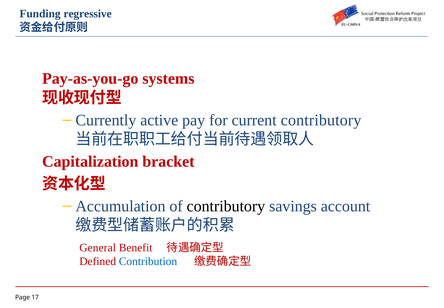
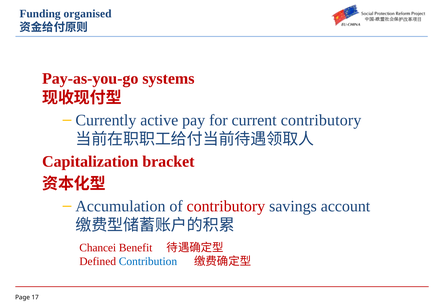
regressive: regressive -> organised (88, 14)
contributory colour: black -> red (226, 206)
General: General -> Chancei (98, 247)
